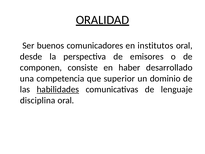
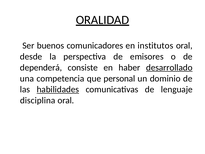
componen: componen -> dependerá (41, 67)
desarrollado underline: none -> present (169, 67)
superior: superior -> personal (119, 78)
